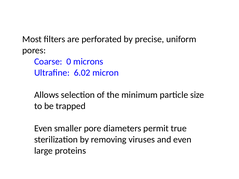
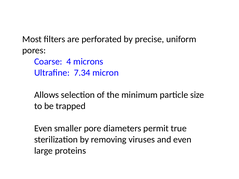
0: 0 -> 4 (69, 62)
6.02: 6.02 -> 7.34 (82, 73)
